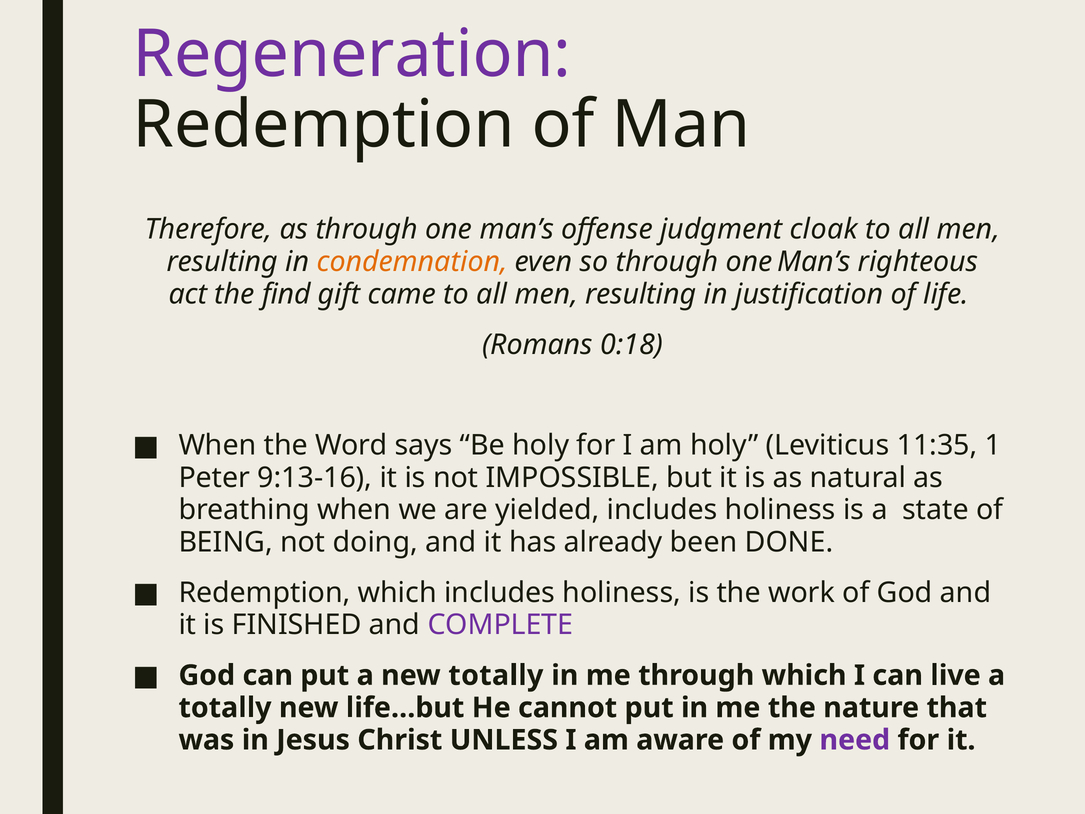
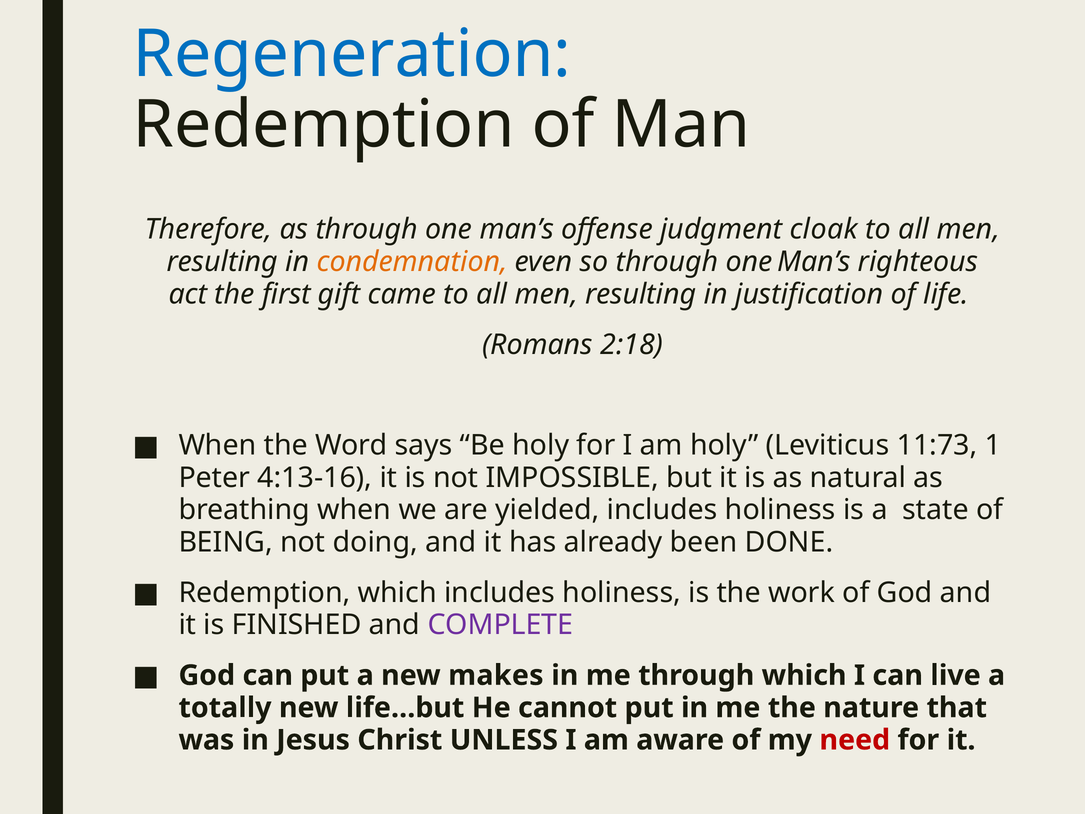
Regeneration colour: purple -> blue (352, 54)
find: find -> first (286, 294)
0:18: 0:18 -> 2:18 (632, 344)
11:35: 11:35 -> 11:73 (937, 445)
9:13-16: 9:13-16 -> 4:13-16 (315, 478)
new totally: totally -> makes (496, 675)
need colour: purple -> red (855, 740)
